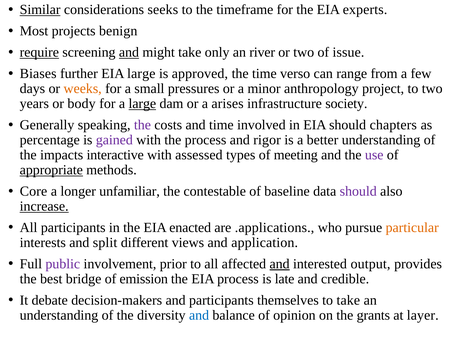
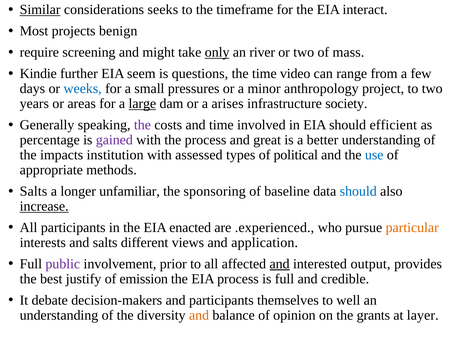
experts: experts -> interact (365, 10)
require underline: present -> none (39, 52)
and underline: present -> none (129, 52)
only underline: none -> present (217, 52)
issue: issue -> mass (348, 52)
Biases: Biases -> Kindie (38, 74)
EIA large: large -> seem (141, 74)
approved: approved -> questions (200, 74)
verso: verso -> video (295, 74)
weeks colour: orange -> blue (83, 89)
body: body -> areas (82, 104)
chapters: chapters -> efficient (393, 125)
rigor: rigor -> great (267, 140)
interactive: interactive -> institution (115, 155)
meeting: meeting -> political (296, 155)
use colour: purple -> blue (374, 155)
appropriate underline: present -> none (51, 170)
Core: Core -> Salts (33, 191)
contestable: contestable -> sponsoring (215, 191)
should colour: purple -> blue (358, 191)
.applications: .applications -> .experienced (275, 228)
and split: split -> salts (105, 243)
bridge: bridge -> justify (84, 279)
is late: late -> full (285, 279)
to take: take -> well (348, 300)
and colour: blue -> orange (199, 315)
